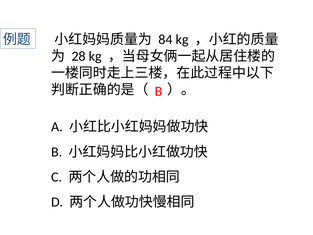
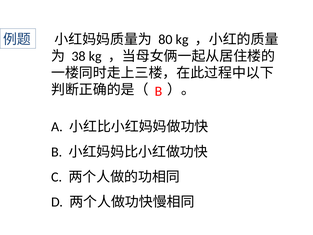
84: 84 -> 80 (165, 39)
28: 28 -> 38 (78, 56)
